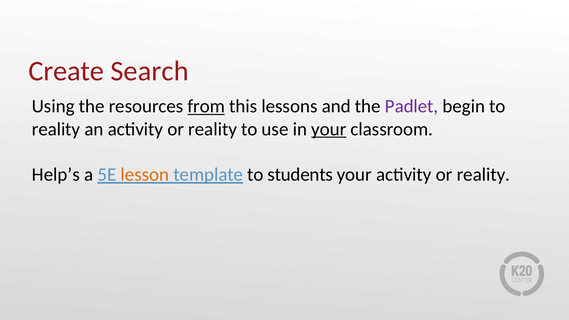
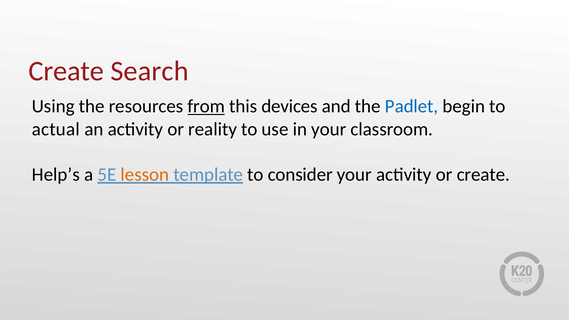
lessons: lessons -> devices (290, 106)
Padlet colour: purple -> blue (412, 106)
reality: reality -> actual (56, 129)
your underline: present -> none (329, 129)
students: students -> consider (300, 175)
your activity or reality: reality -> create (483, 175)
